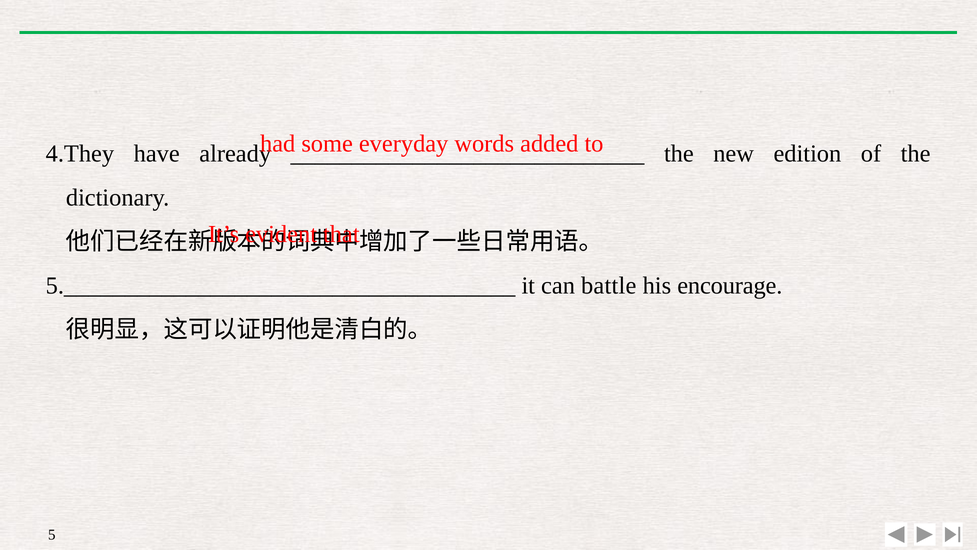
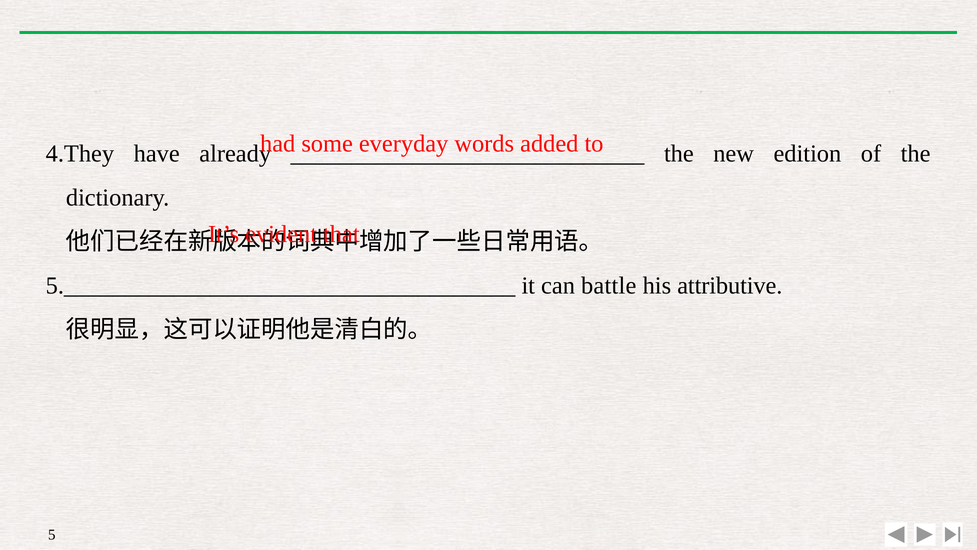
encourage: encourage -> attributive (730, 286)
